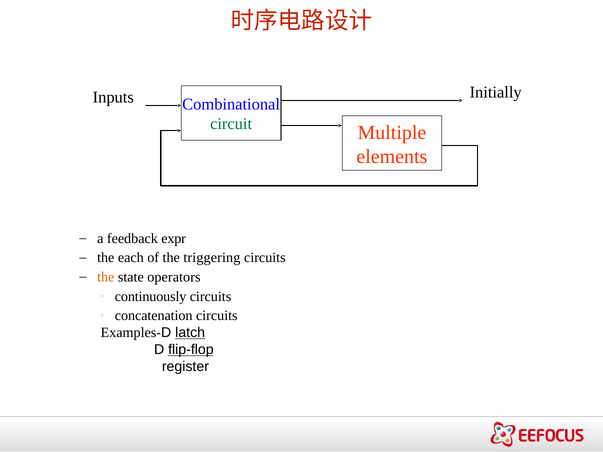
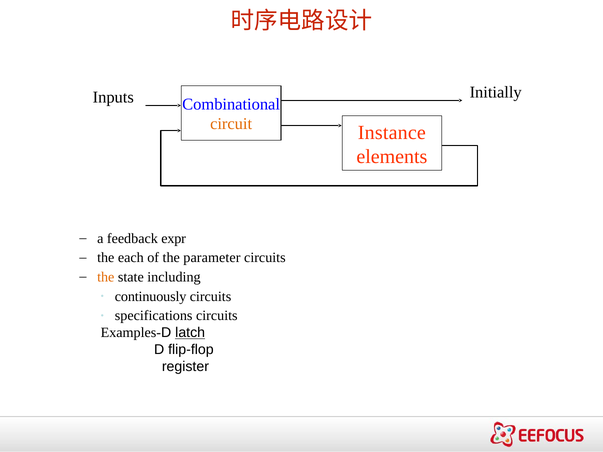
circuit colour: green -> orange (231, 124)
Multiple: Multiple -> Instance (392, 133)
triggering: triggering -> parameter (212, 258)
operators: operators -> including (174, 277)
concatenation: concatenation -> specifications (154, 316)
flip-flop underline: present -> none (191, 350)
